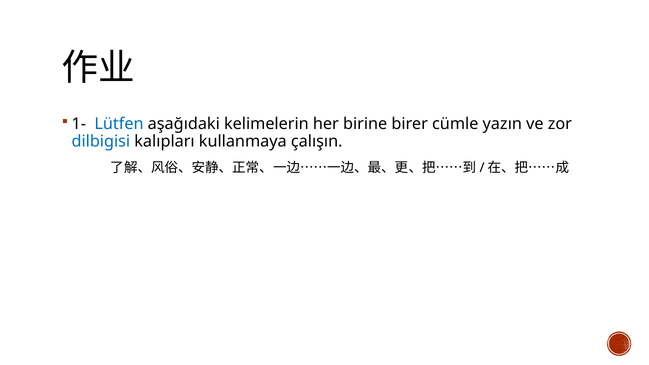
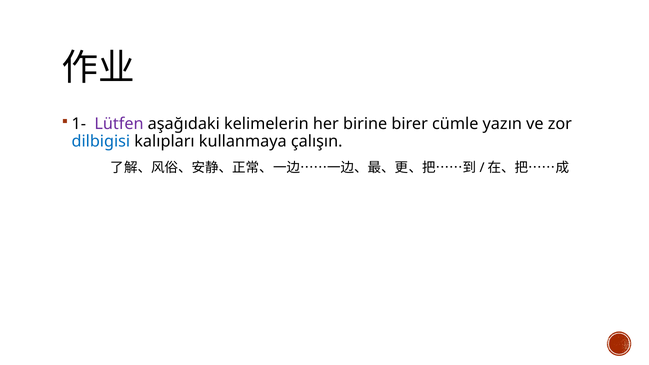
Lütfen colour: blue -> purple (119, 124)
